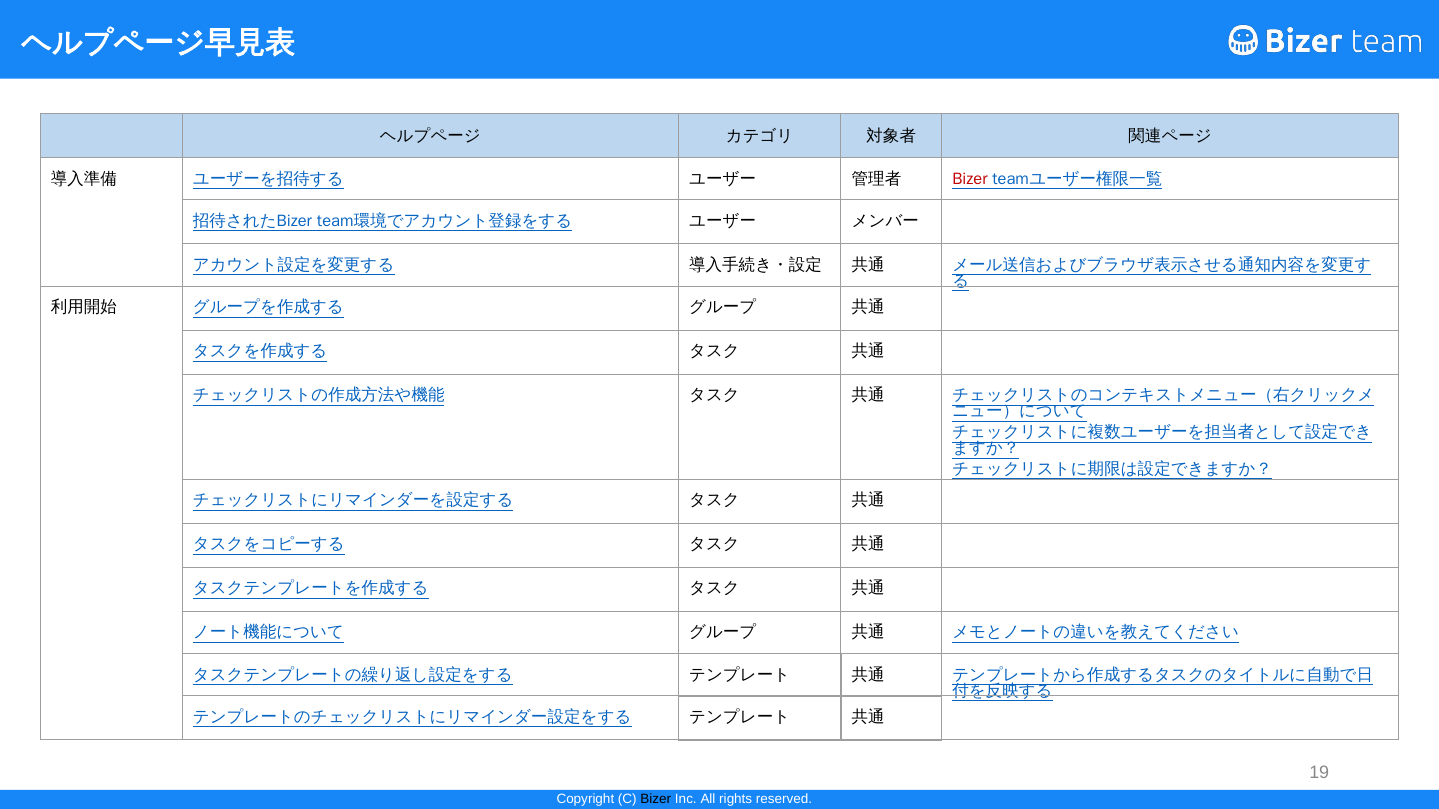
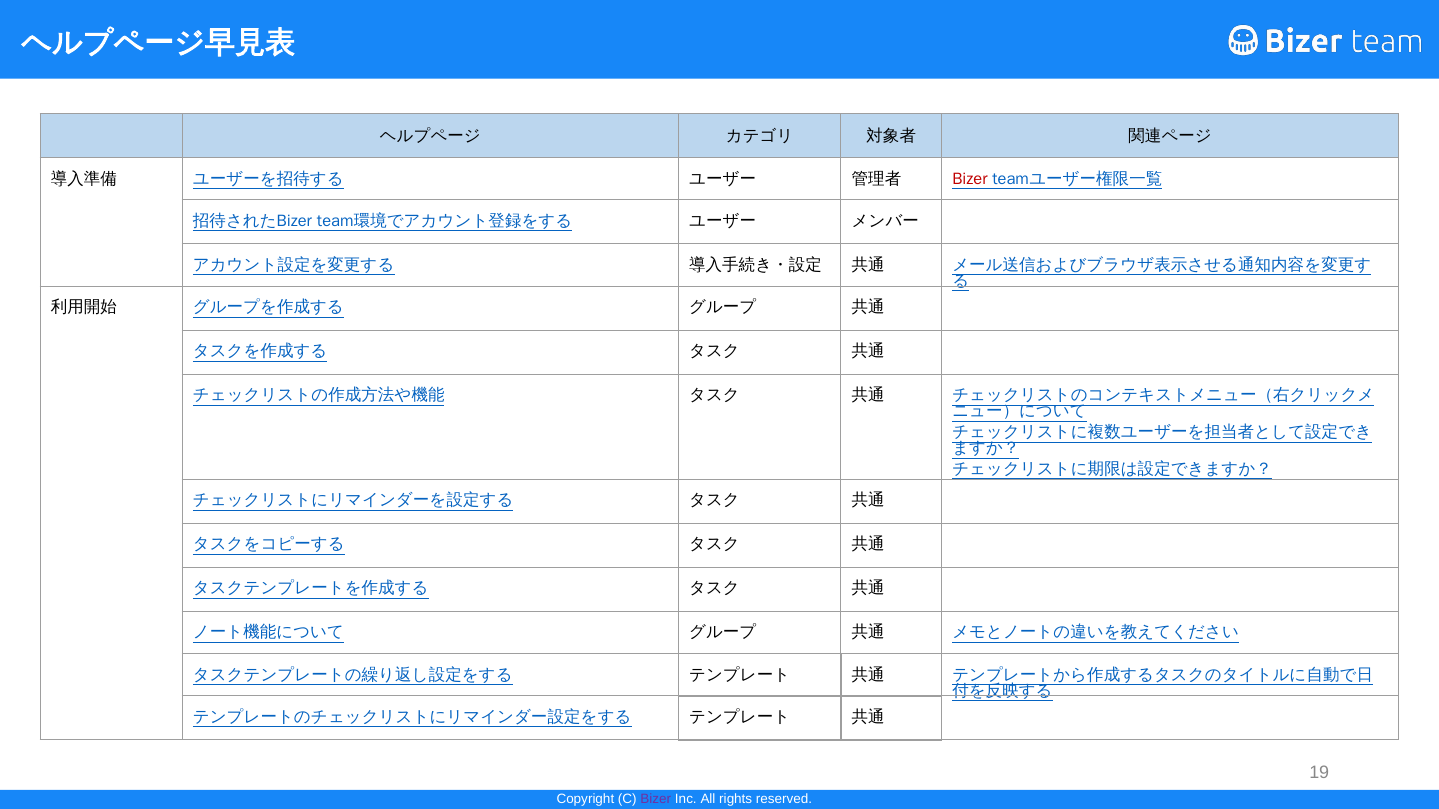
Bizer colour: black -> purple (656, 800)
